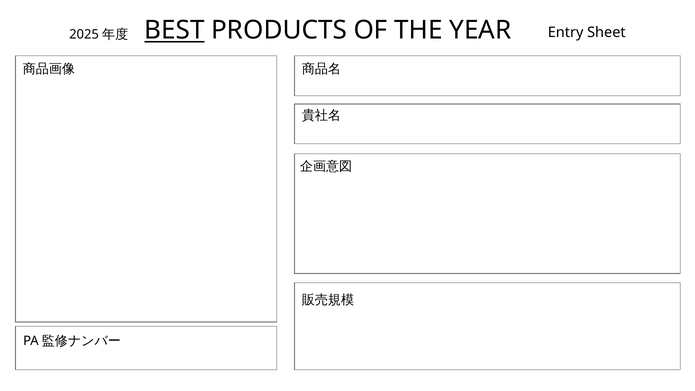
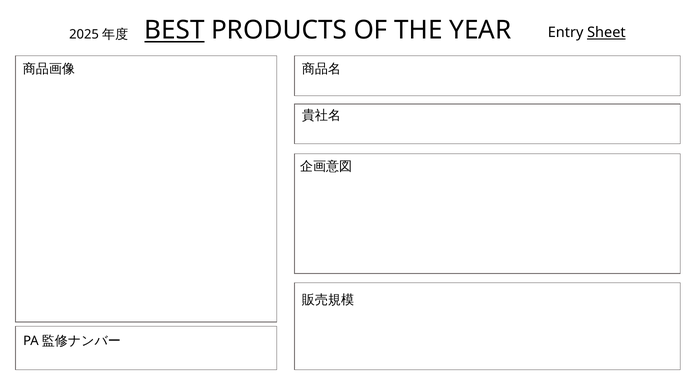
Sheet underline: none -> present (606, 33)
